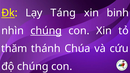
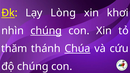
Táng: Táng -> Lòng (63, 13)
binh: binh -> khơi (118, 13)
Chúa underline: none -> present (77, 49)
